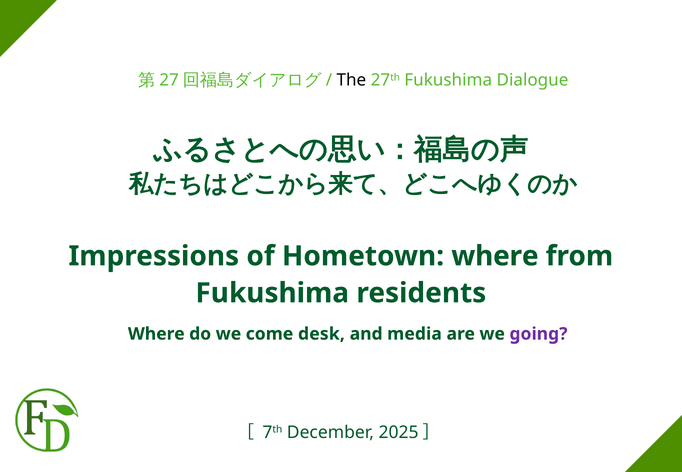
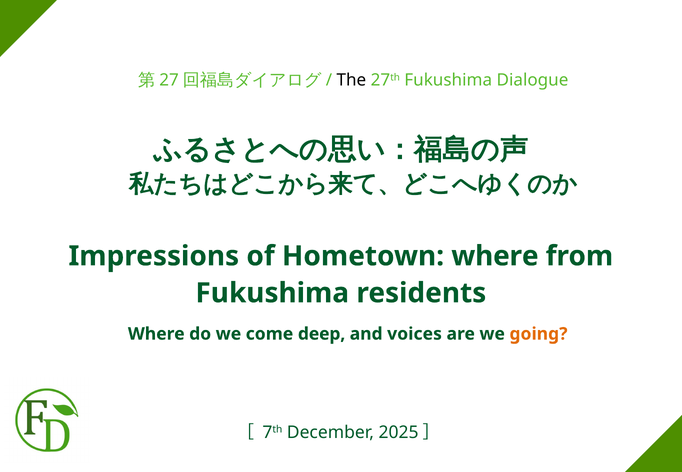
desk: desk -> deep (322, 334)
media: media -> voices (415, 334)
going colour: purple -> orange (538, 334)
